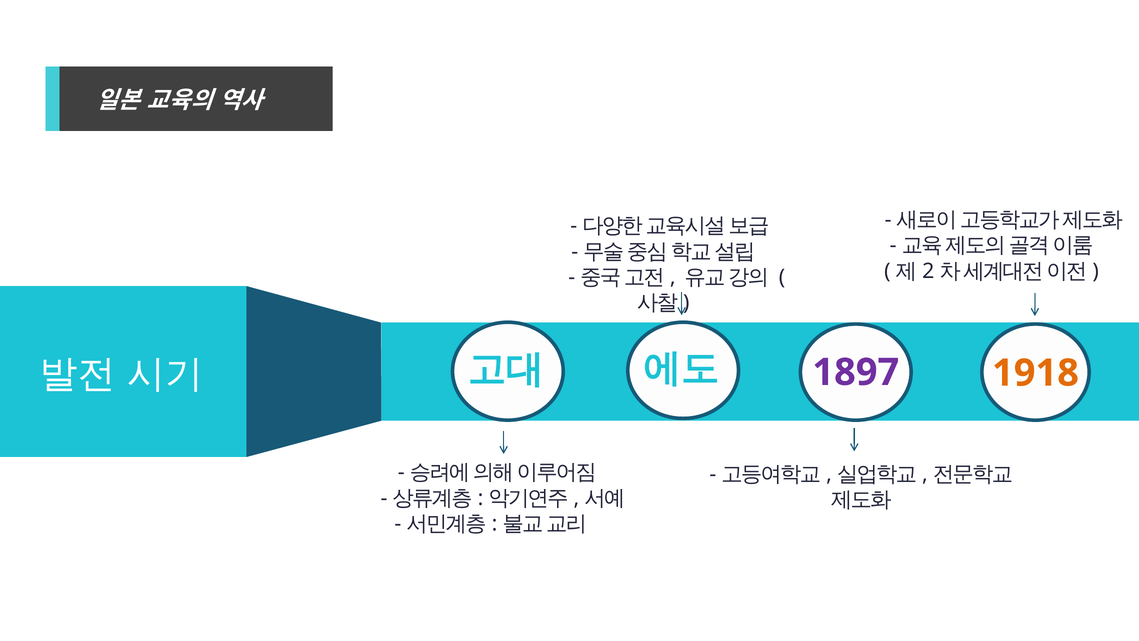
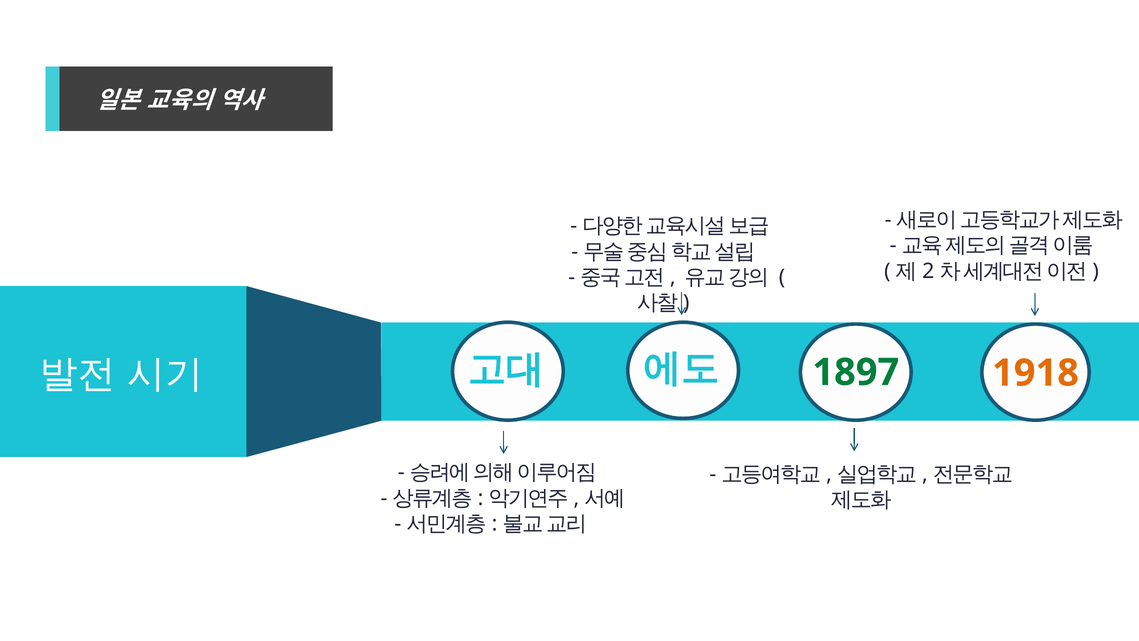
1897 colour: purple -> green (856, 372)
